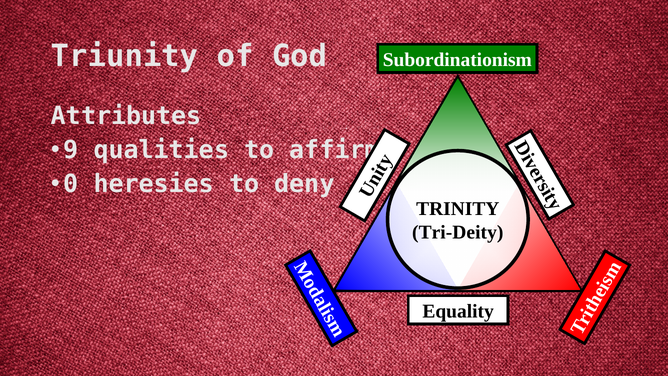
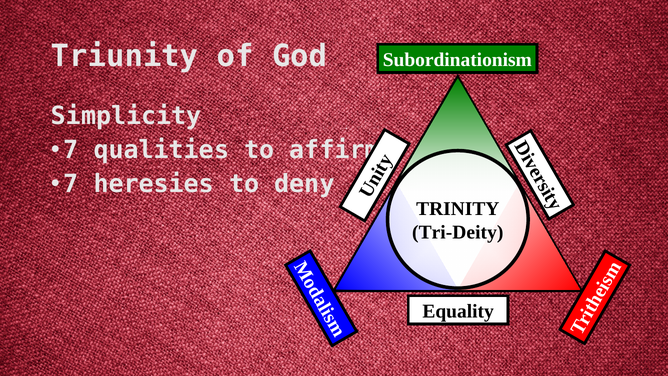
Attributes: Attributes -> Simplicity (126, 116)
9: 9 -> 7 (71, 150)
0: 0 -> 7 (71, 184)
